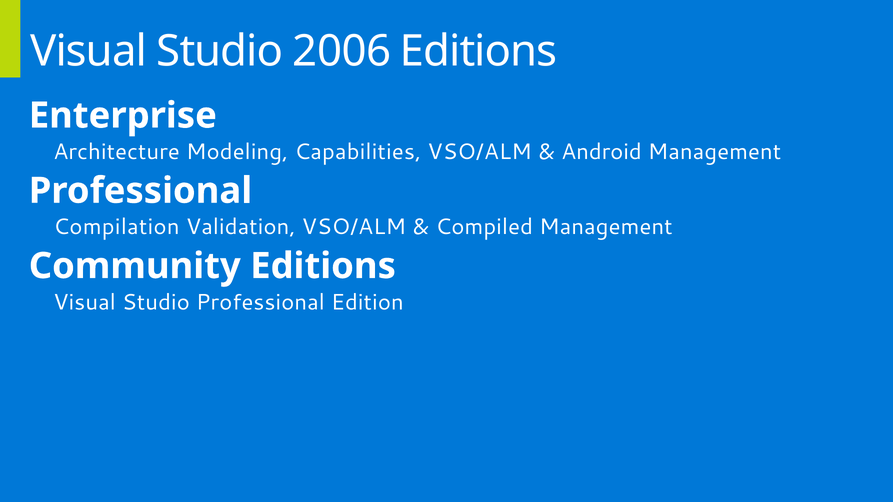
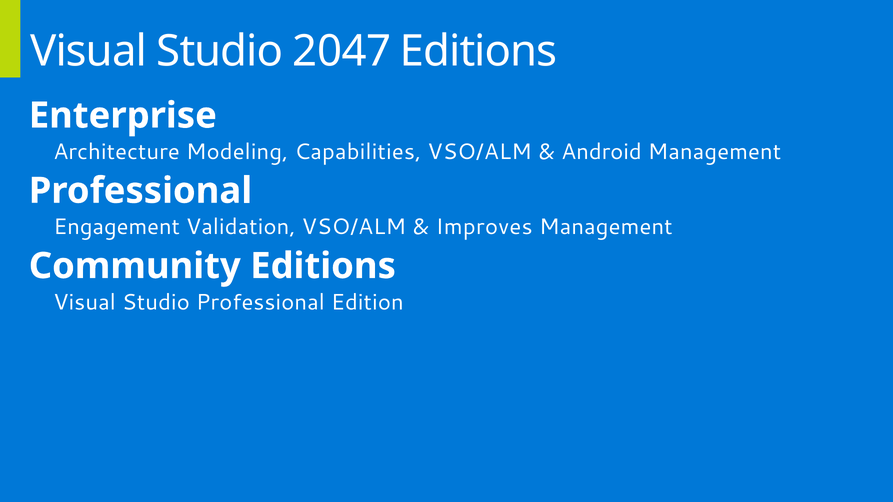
2006: 2006 -> 2047 (342, 51)
Compilation: Compilation -> Engagement (117, 227)
Compiled: Compiled -> Improves (484, 227)
